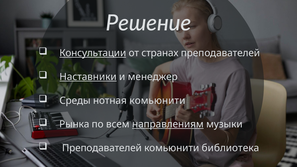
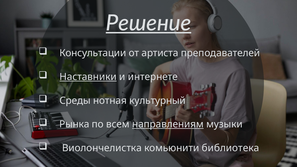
Решение underline: none -> present (148, 23)
Консультации underline: present -> none (93, 53)
странах: странах -> артиста (160, 53)
менеджер: менеджер -> интернете (153, 77)
нотная комьюнити: комьюнити -> культурный (158, 101)
Преподавателей: Преподавателей -> Виолончелистка (102, 148)
